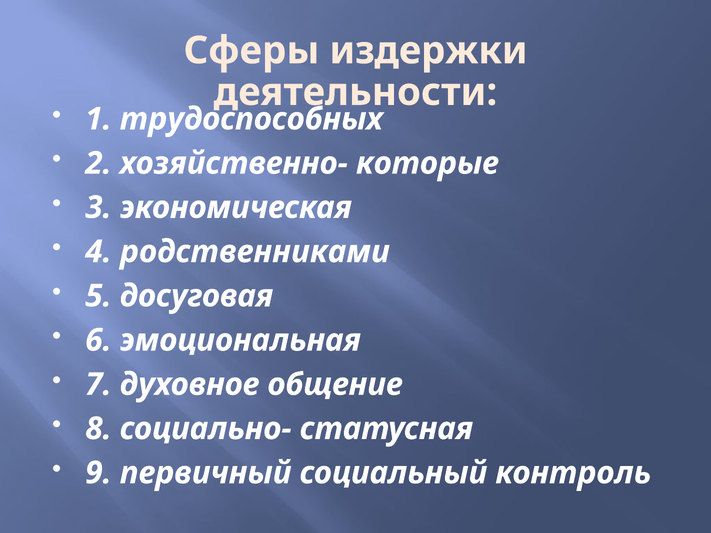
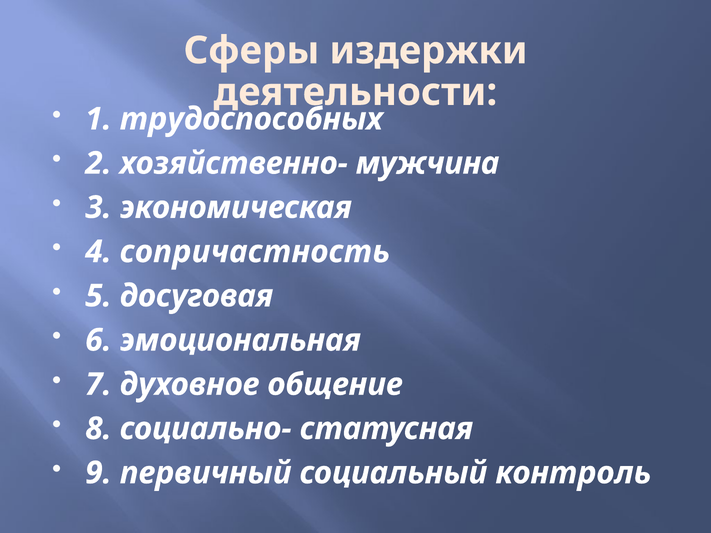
которые: которые -> мужчина (428, 163)
родственниками: родственниками -> сопричастность (255, 252)
